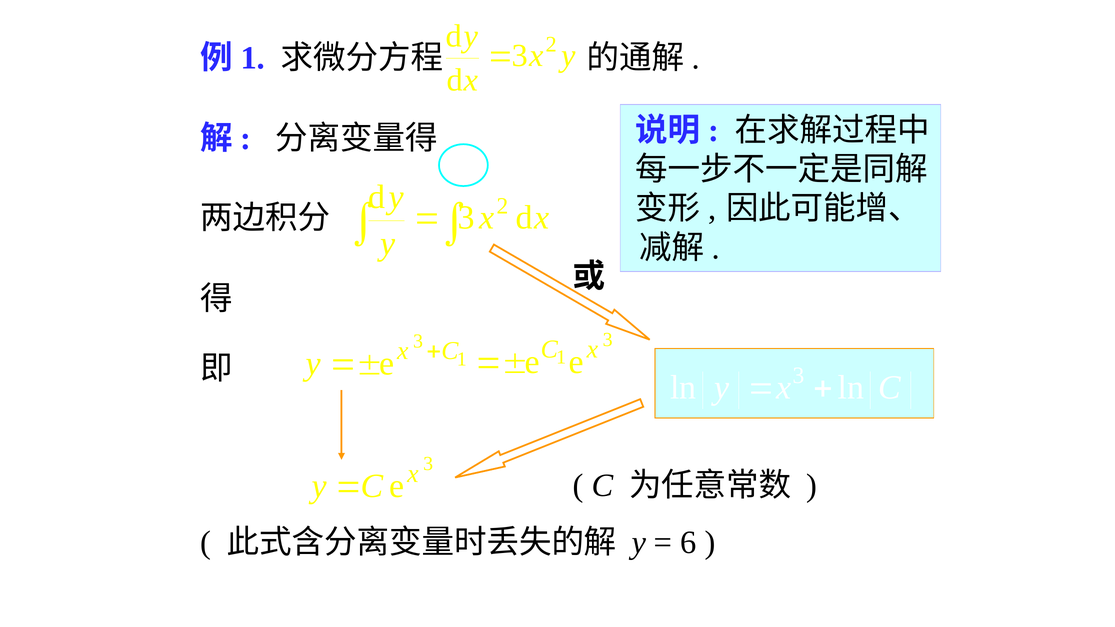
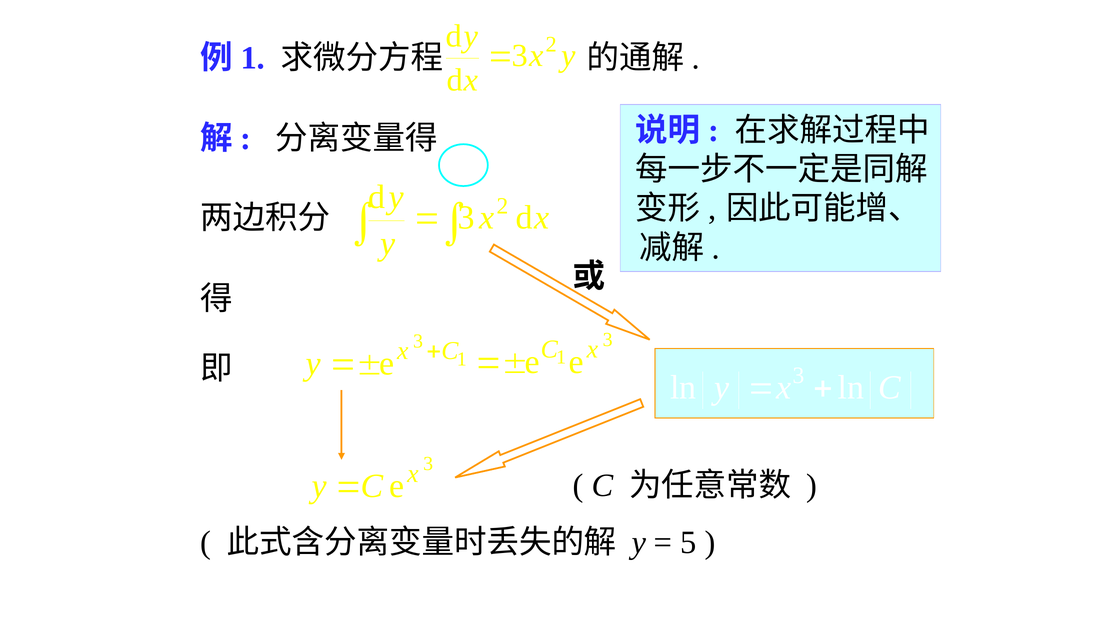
6: 6 -> 5 (688, 543)
